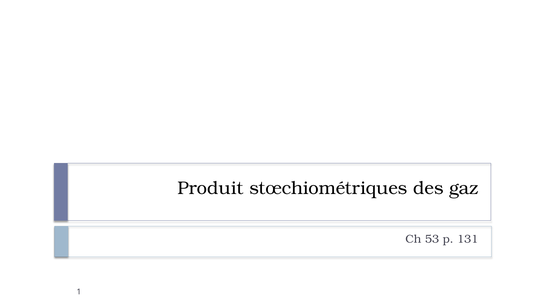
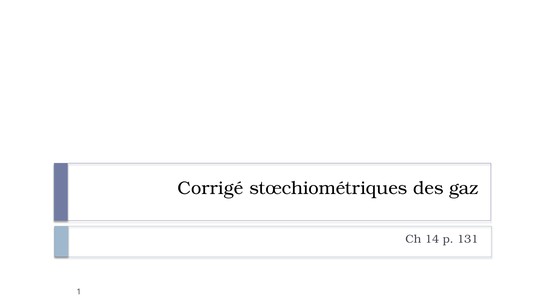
Produit: Produit -> Corrigé (210, 188)
53: 53 -> 14 (432, 239)
